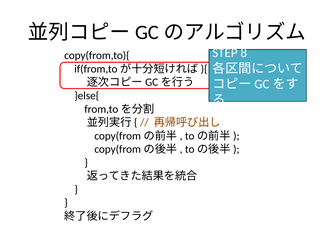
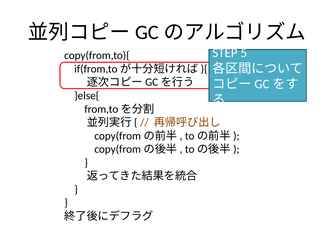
8: 8 -> 5 (244, 53)
